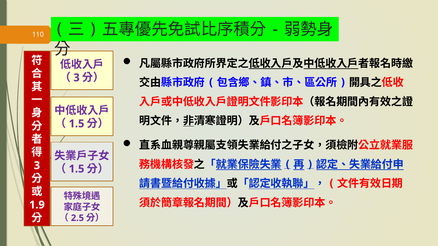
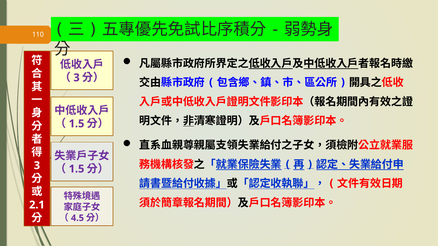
1.9: 1.9 -> 2.1 (37, 205)
2.5: 2.5 -> 4.5 (77, 218)
